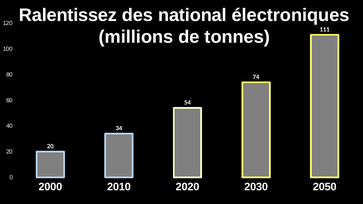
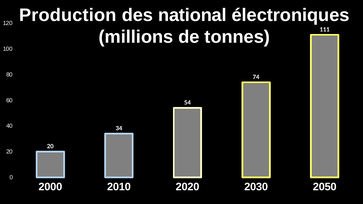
Ralentissez: Ralentissez -> Production (68, 15)
